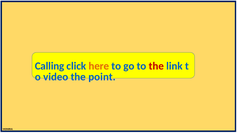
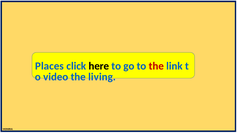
Calling: Calling -> Places (49, 66)
here colour: orange -> black (99, 66)
point: point -> living (102, 77)
